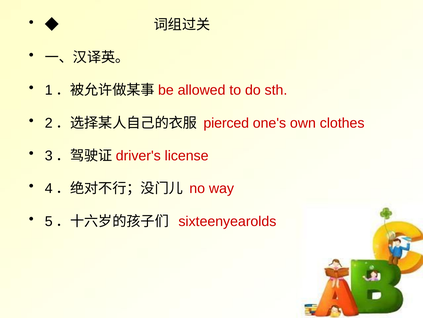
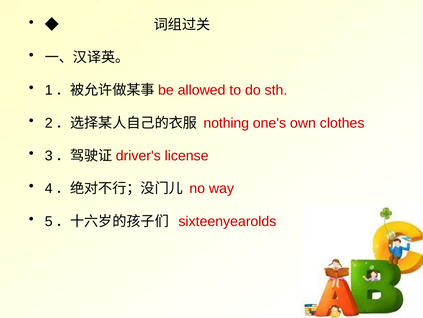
pierced: pierced -> nothing (226, 123)
